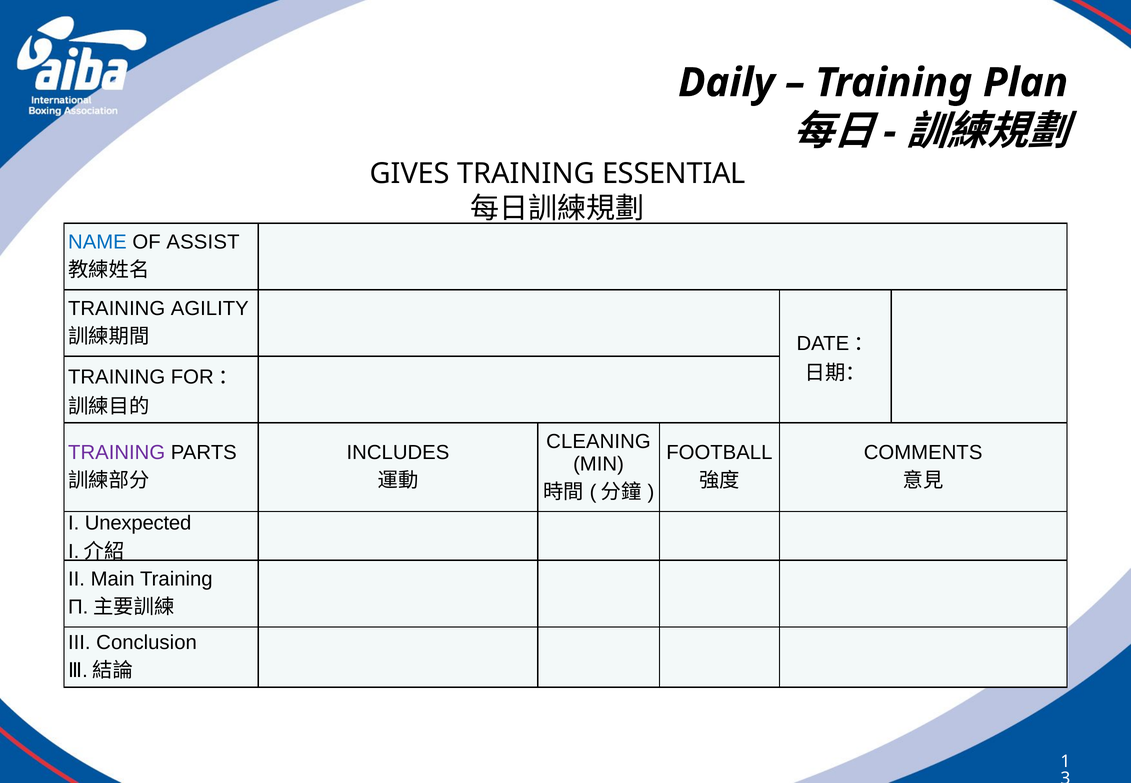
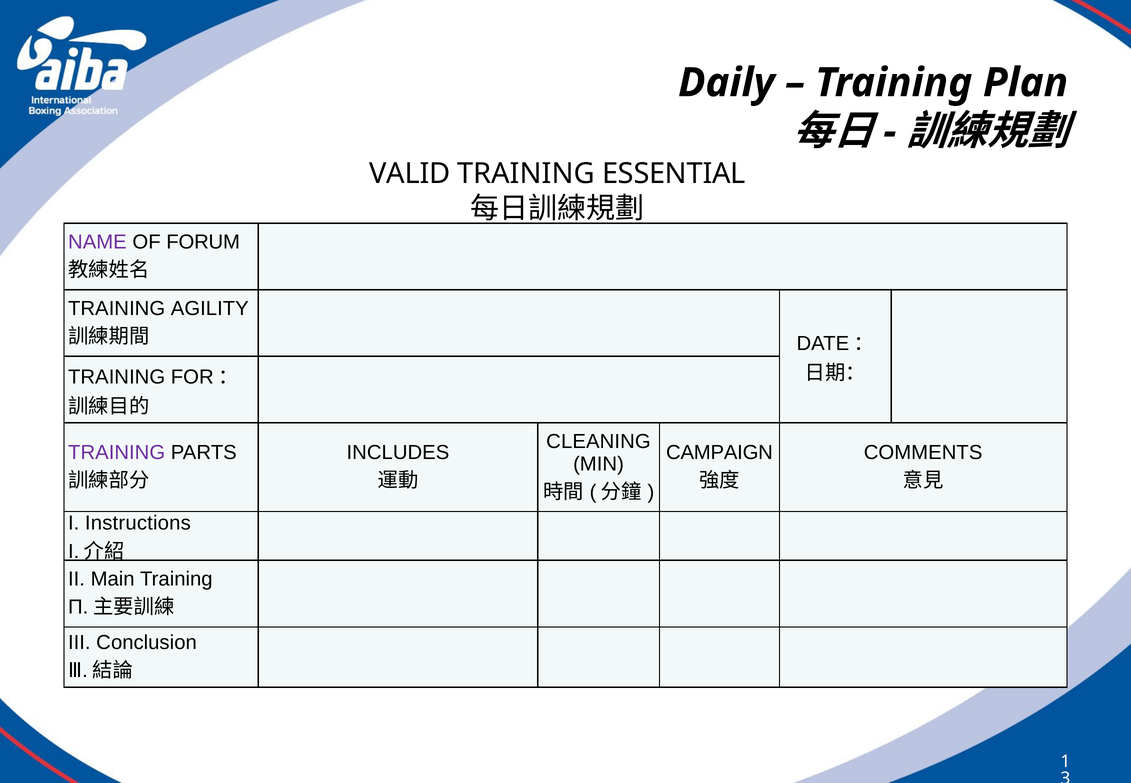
GIVES: GIVES -> VALID (410, 174)
NAME colour: blue -> purple (97, 242)
ASSIST: ASSIST -> FORUM (203, 242)
FOOTBALL: FOOTBALL -> CAMPAIGN (719, 453)
Unexpected: Unexpected -> Instructions (138, 523)
